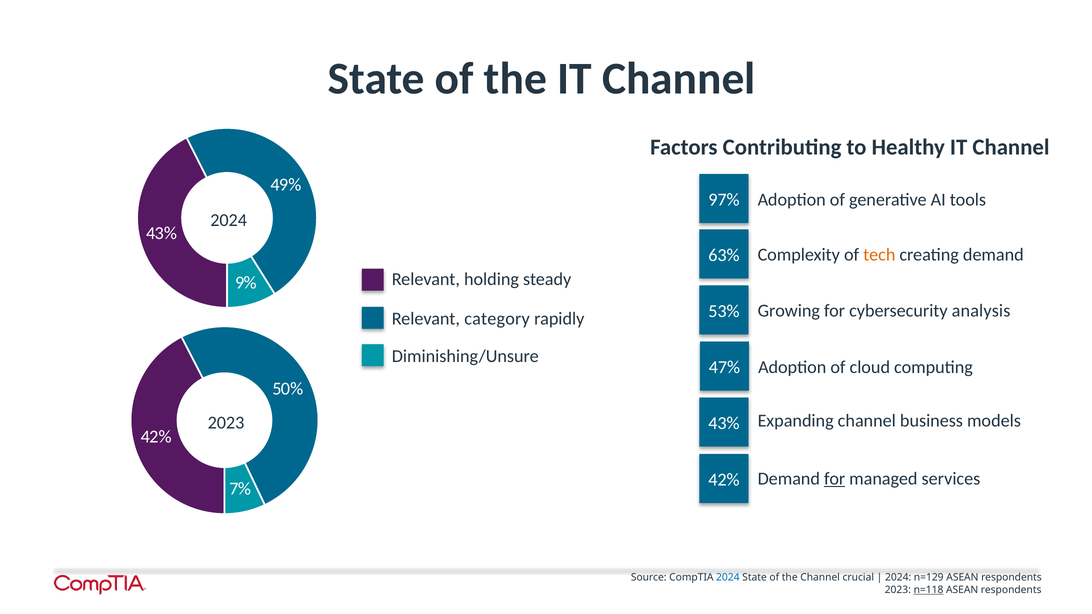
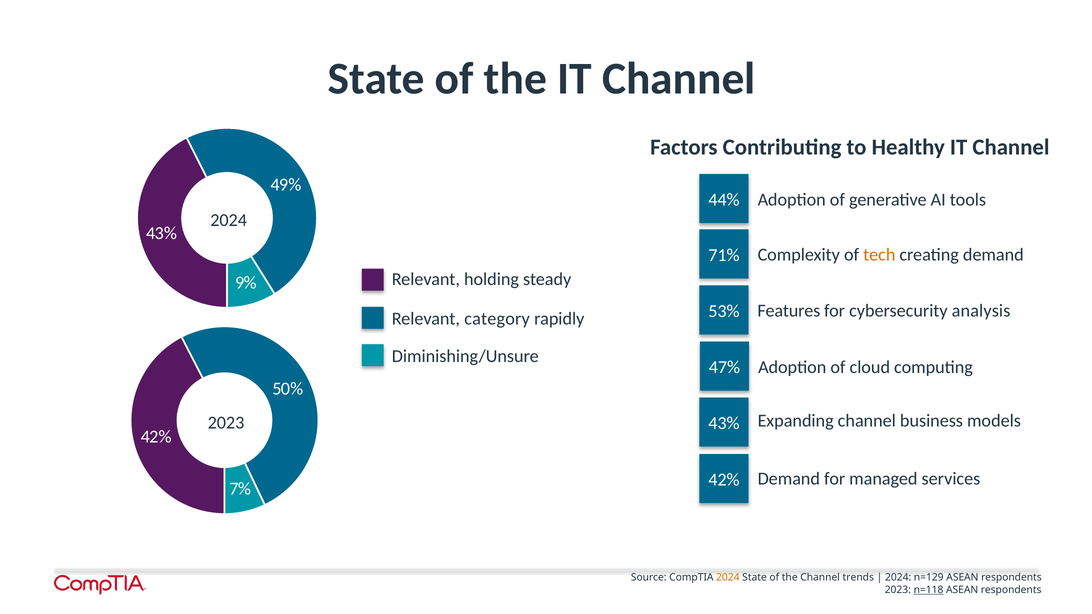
97%: 97% -> 44% (724, 200)
63%: 63% -> 71% (724, 255)
Growing: Growing -> Features (789, 311)
for underline: present -> none (835, 479)
2024 colour: blue -> orange (728, 578)
crucial: crucial -> trends (858, 578)
